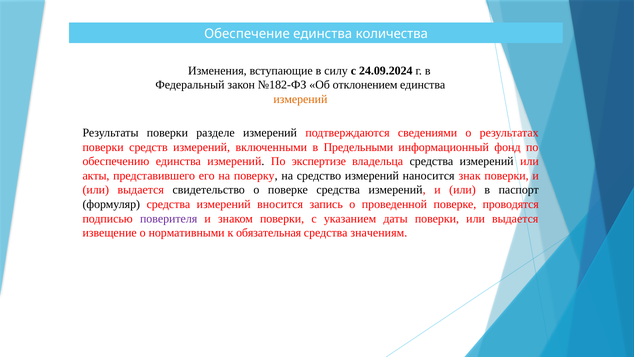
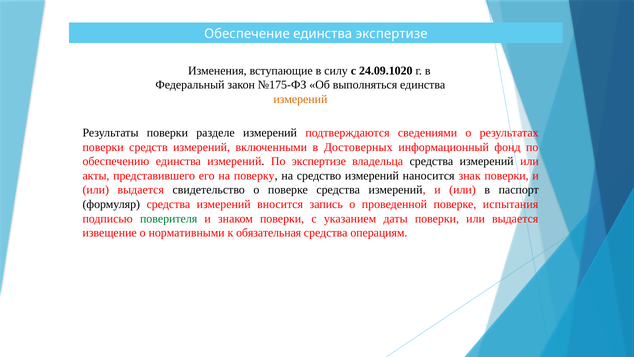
единства количества: количества -> экспертизе (392, 34)
24.09.2024: 24.09.2024 -> 24.09.1020 (386, 71)
№182-ФЗ: №182-ФЗ -> №175-ФЗ (282, 85)
отклонением: отклонением -> выполняться (365, 85)
Предельными: Предельными -> Достоверных (358, 147)
проводятся: проводятся -> испытания (511, 204)
поверителя colour: purple -> green (169, 218)
значениям: значениям -> операциям (379, 233)
